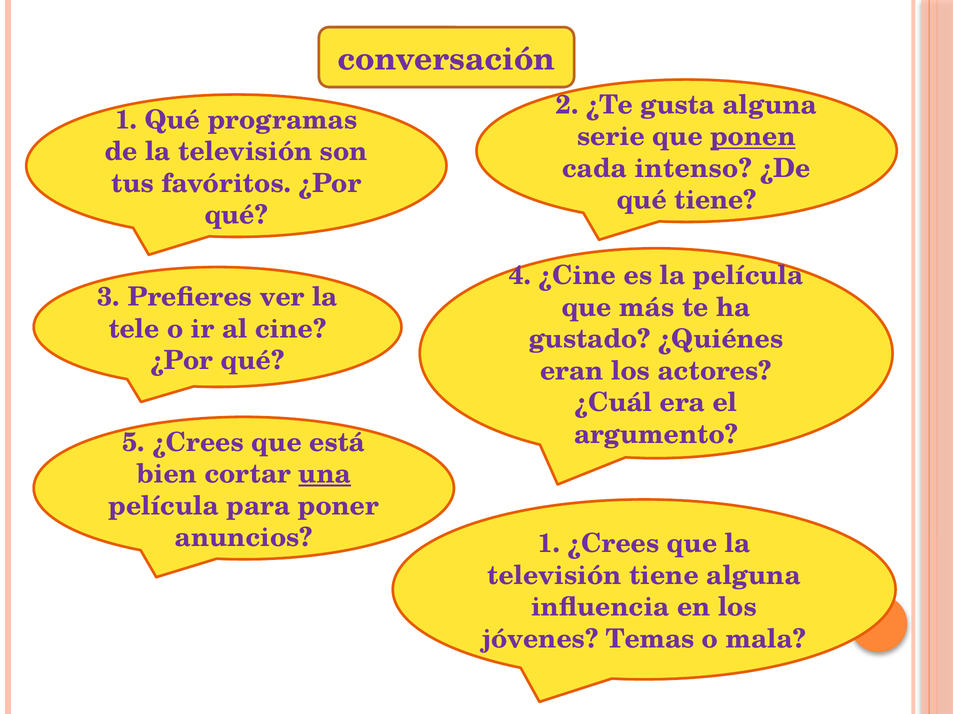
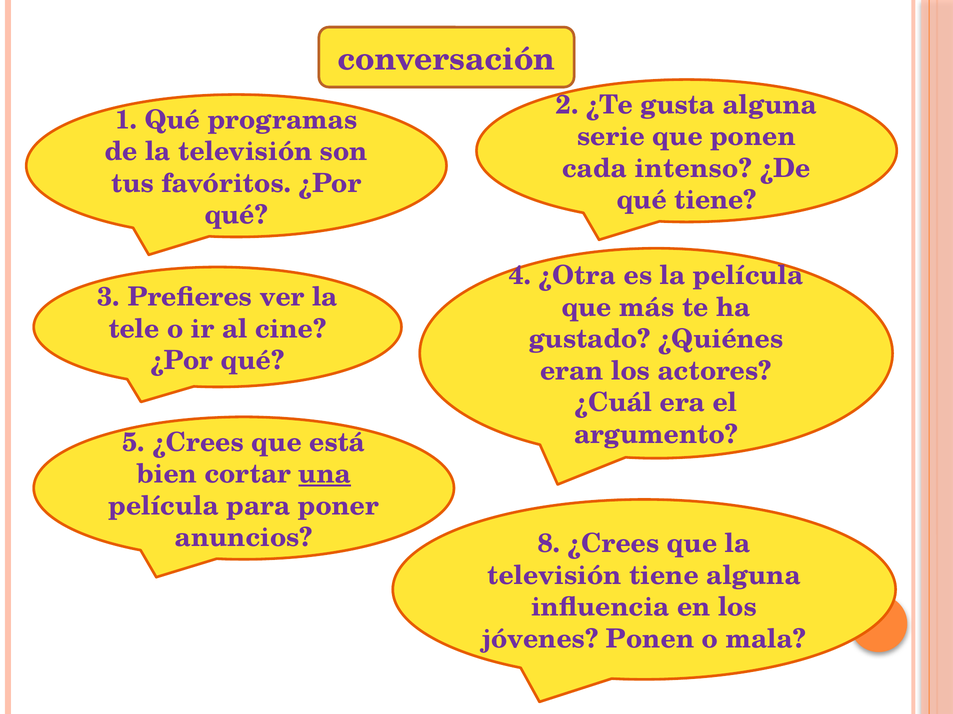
ponen underline: present -> none (753, 137)
¿Cine: ¿Cine -> ¿Otra (577, 276)
anuncios 1: 1 -> 8 (549, 544)
jóvenes Temas: Temas -> Ponen (650, 640)
